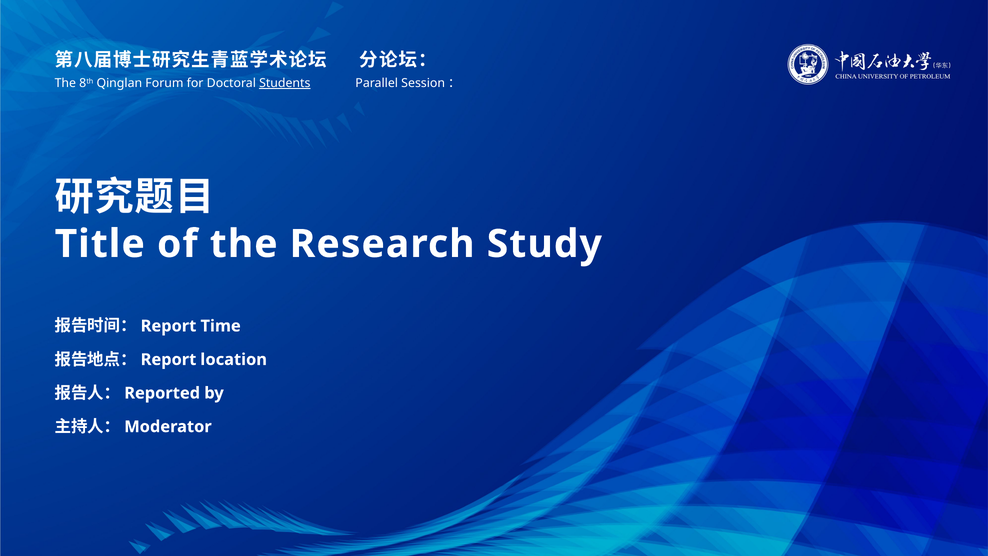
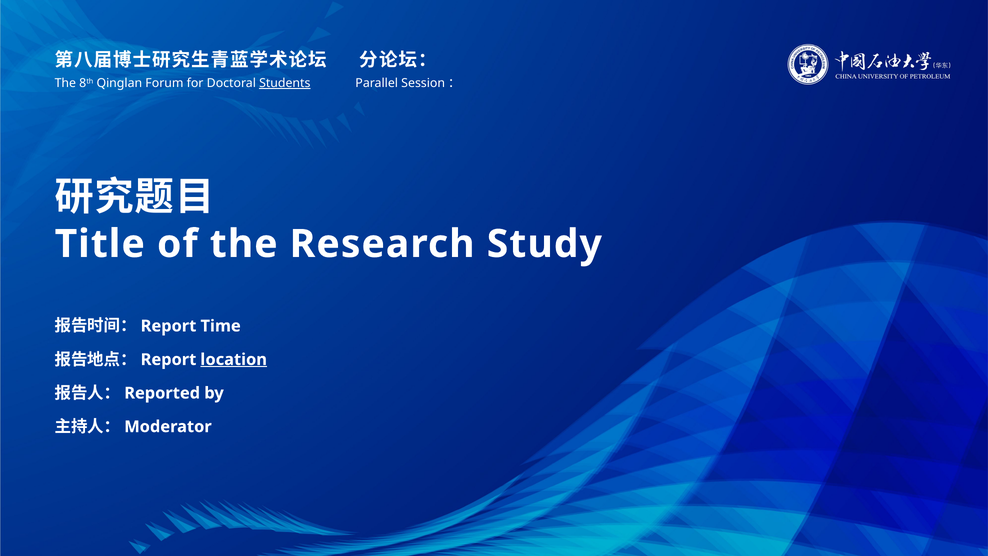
location underline: none -> present (234, 359)
